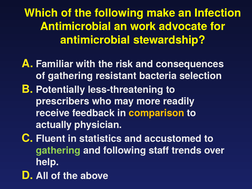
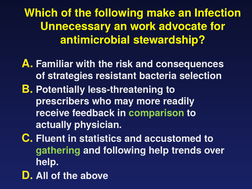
Antimicrobial: Antimicrobial -> Unnecessary (76, 26)
of gathering: gathering -> strategies (70, 76)
comparison colour: yellow -> light green (157, 113)
following staff: staff -> help (159, 150)
